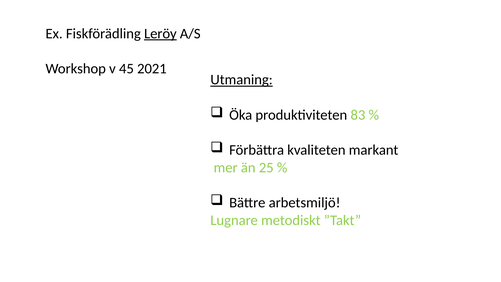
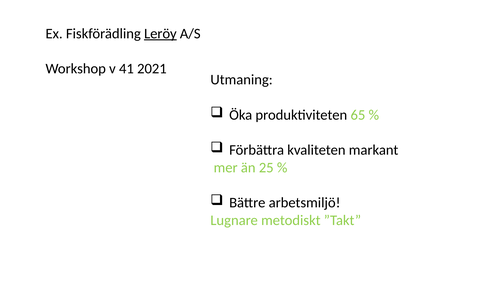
45: 45 -> 41 (126, 69)
Utmaning underline: present -> none (242, 80)
83: 83 -> 65 (358, 115)
